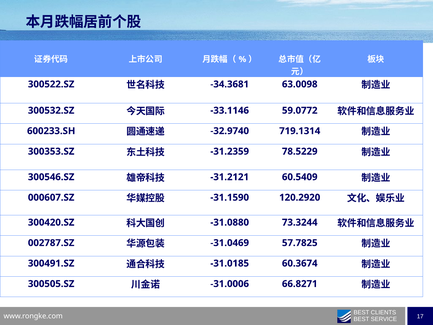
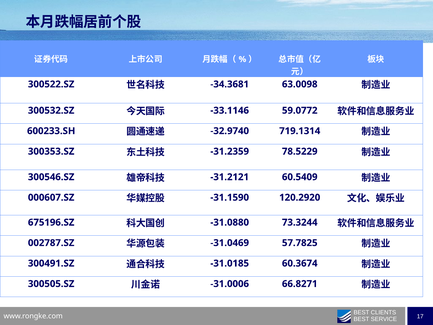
300420.SZ: 300420.SZ -> 675196.SZ (51, 222)
